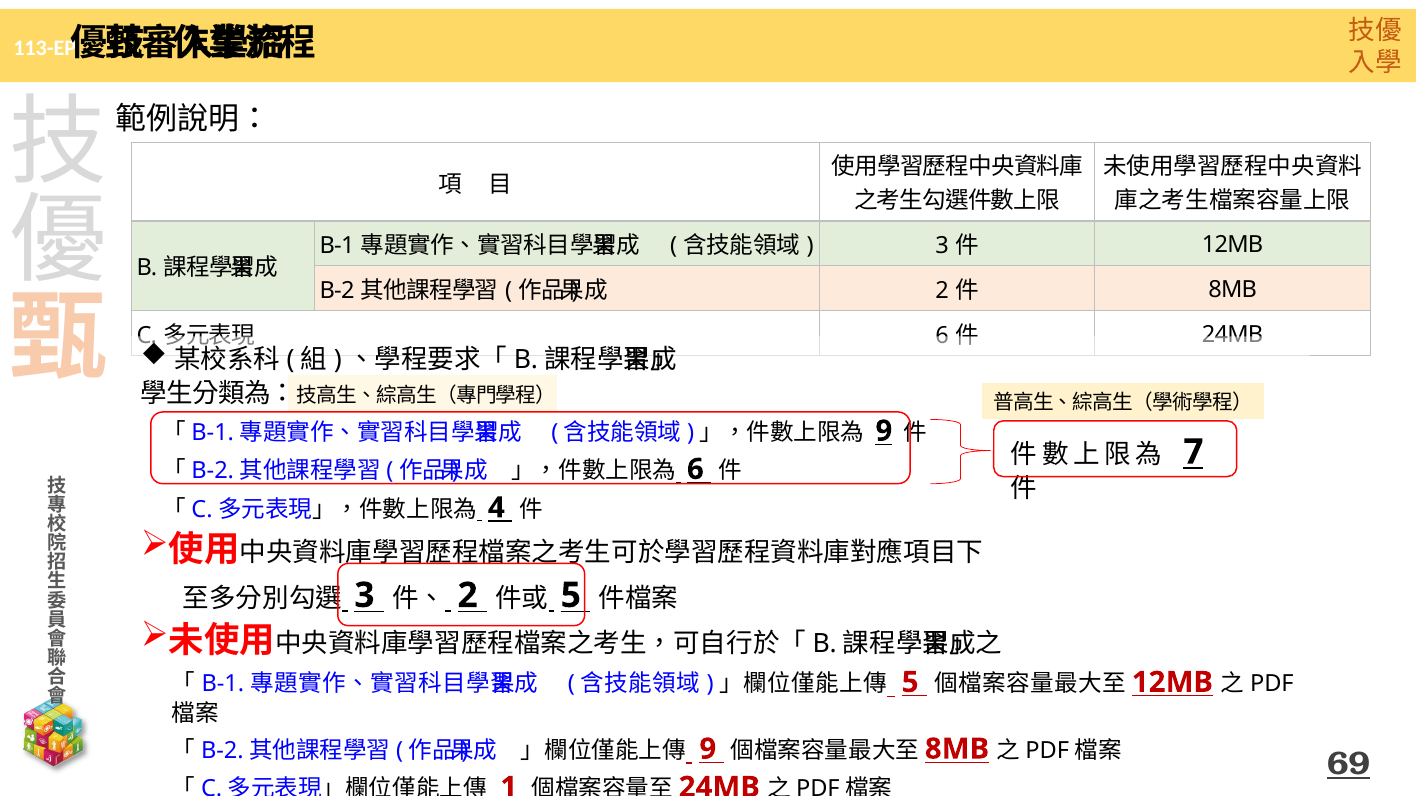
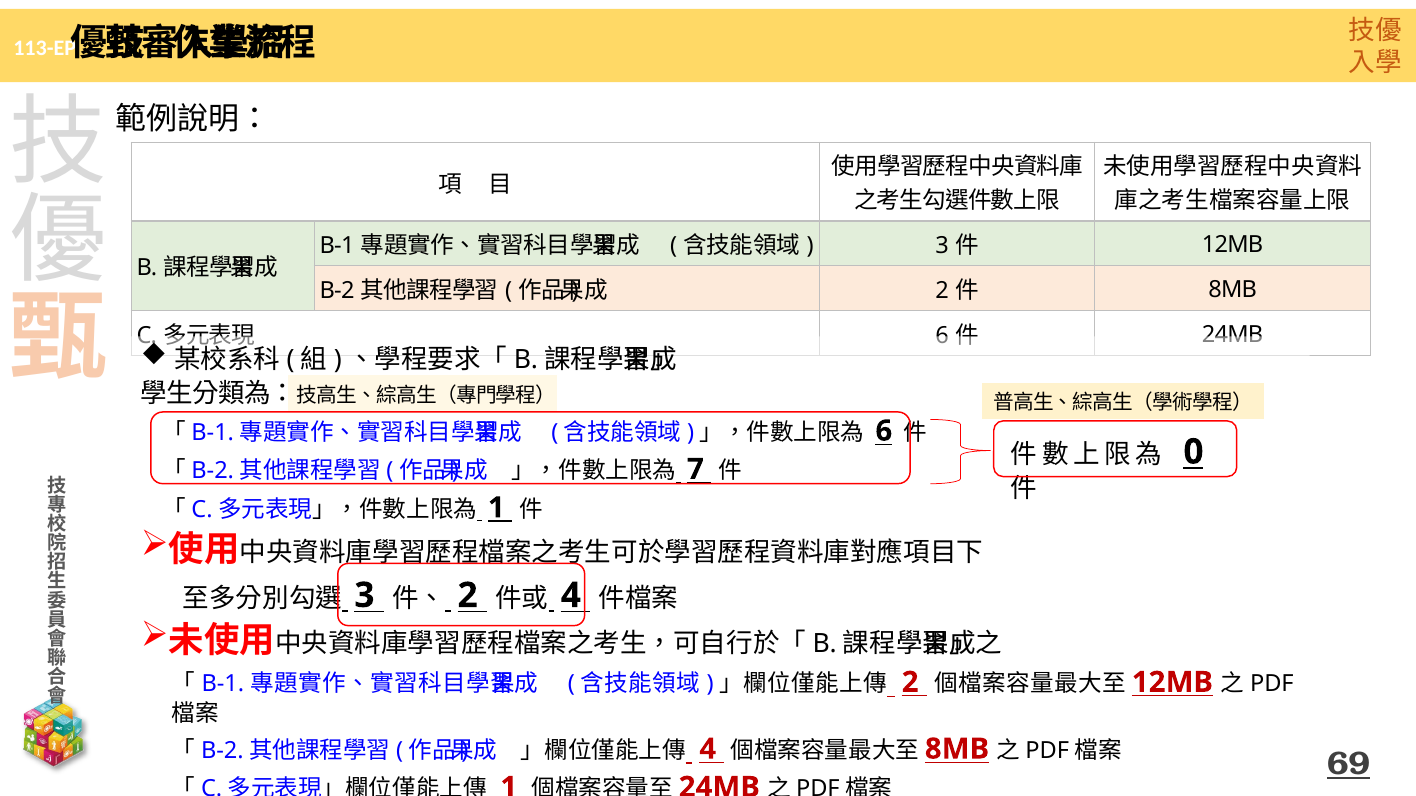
9: 9 -> 6 (884, 431)
7: 7 -> 0 (1193, 452)
6: 6 -> 7 (695, 470)
4: 4 -> 1 (496, 508)
5: 5 -> 4 (571, 596)
5: 5 -> 2 (910, 683)
9: 9 -> 4 (708, 749)
